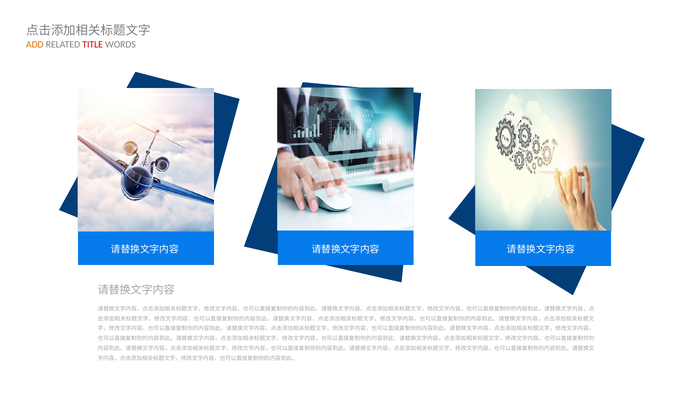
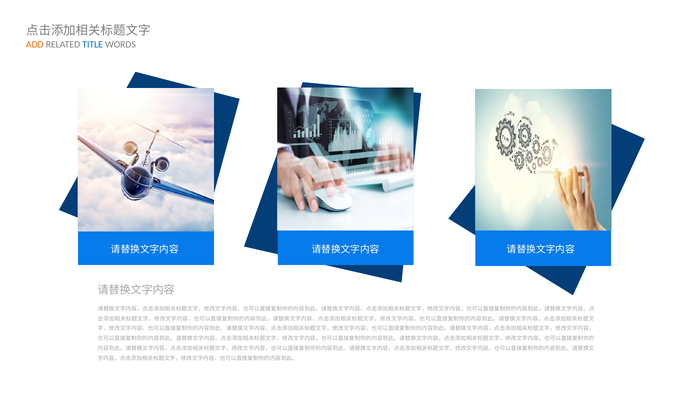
TITLE colour: red -> blue (93, 45)
